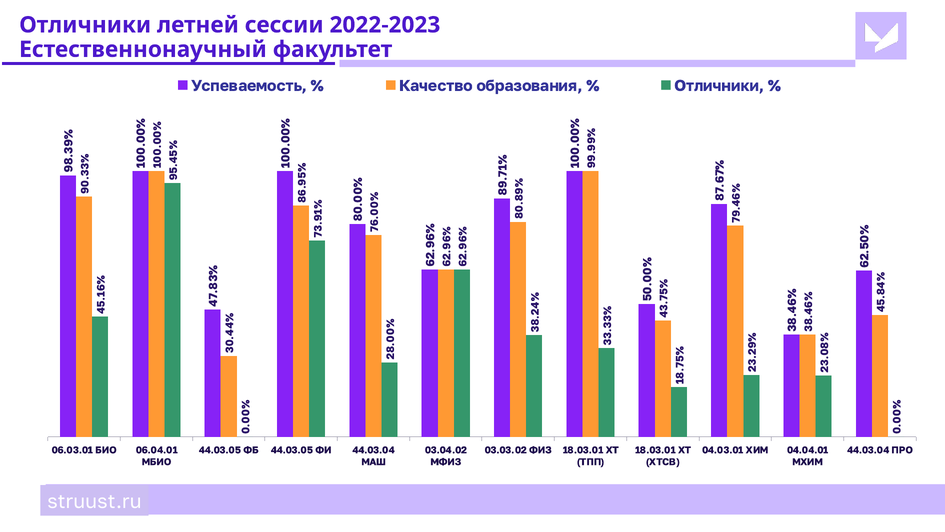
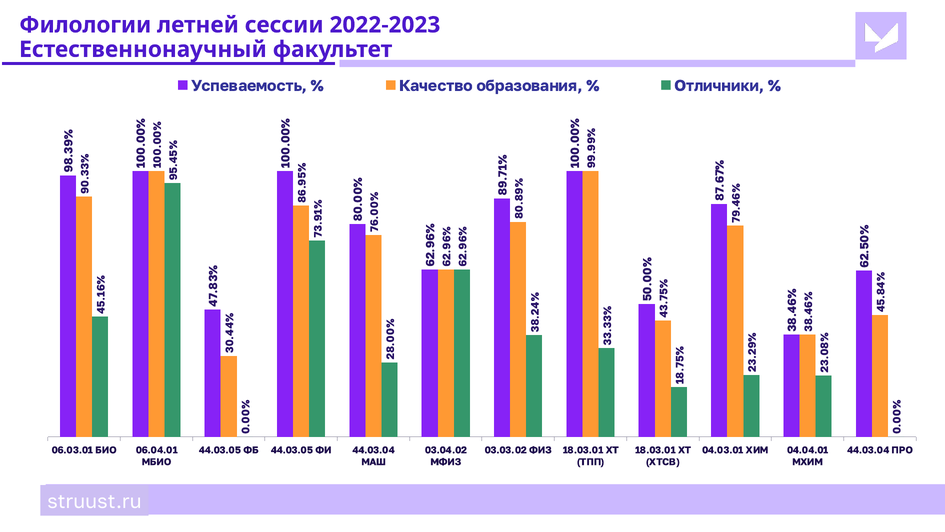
Отличники: Отличники -> Филологии (85, 25)
